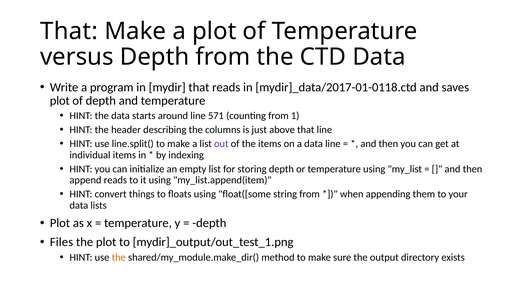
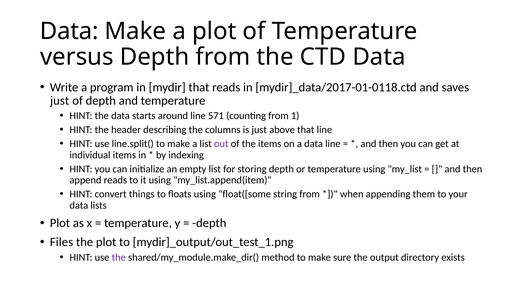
That: That -> Data (69, 31)
plot: plot -> just (60, 101)
the colour: orange -> purple (119, 258)
